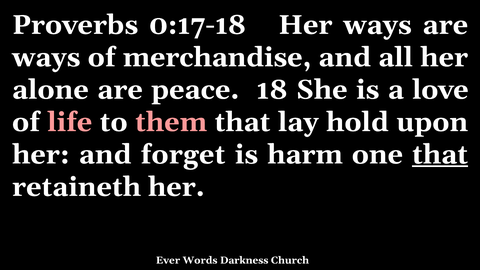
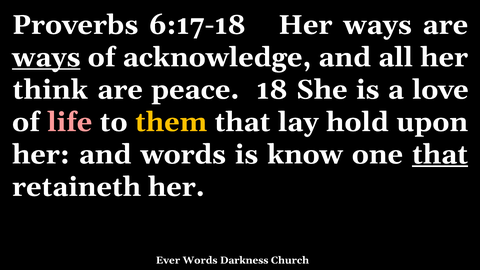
0:17-18: 0:17-18 -> 6:17-18 (197, 25)
ways underline: none -> present (46, 57)
merchandise: merchandise -> acknowledge (217, 57)
alone: alone -> think (50, 90)
them colour: pink -> yellow (171, 122)
and forget: forget -> words (183, 155)
harm: harm -> know (305, 155)
